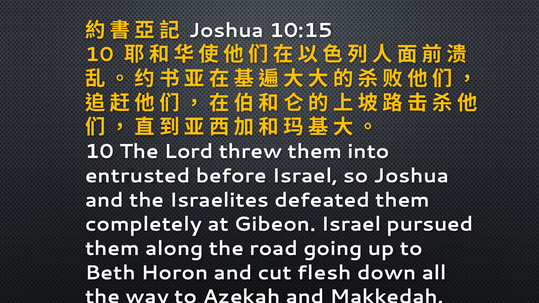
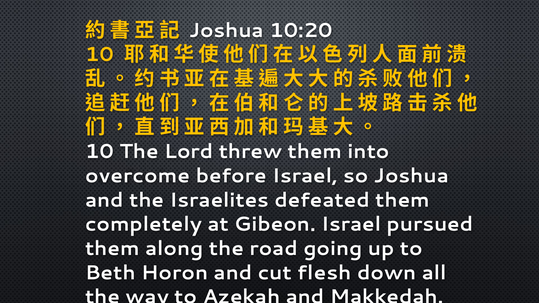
10:15: 10:15 -> 10:20 (301, 30)
entrusted: entrusted -> overcome (138, 176)
